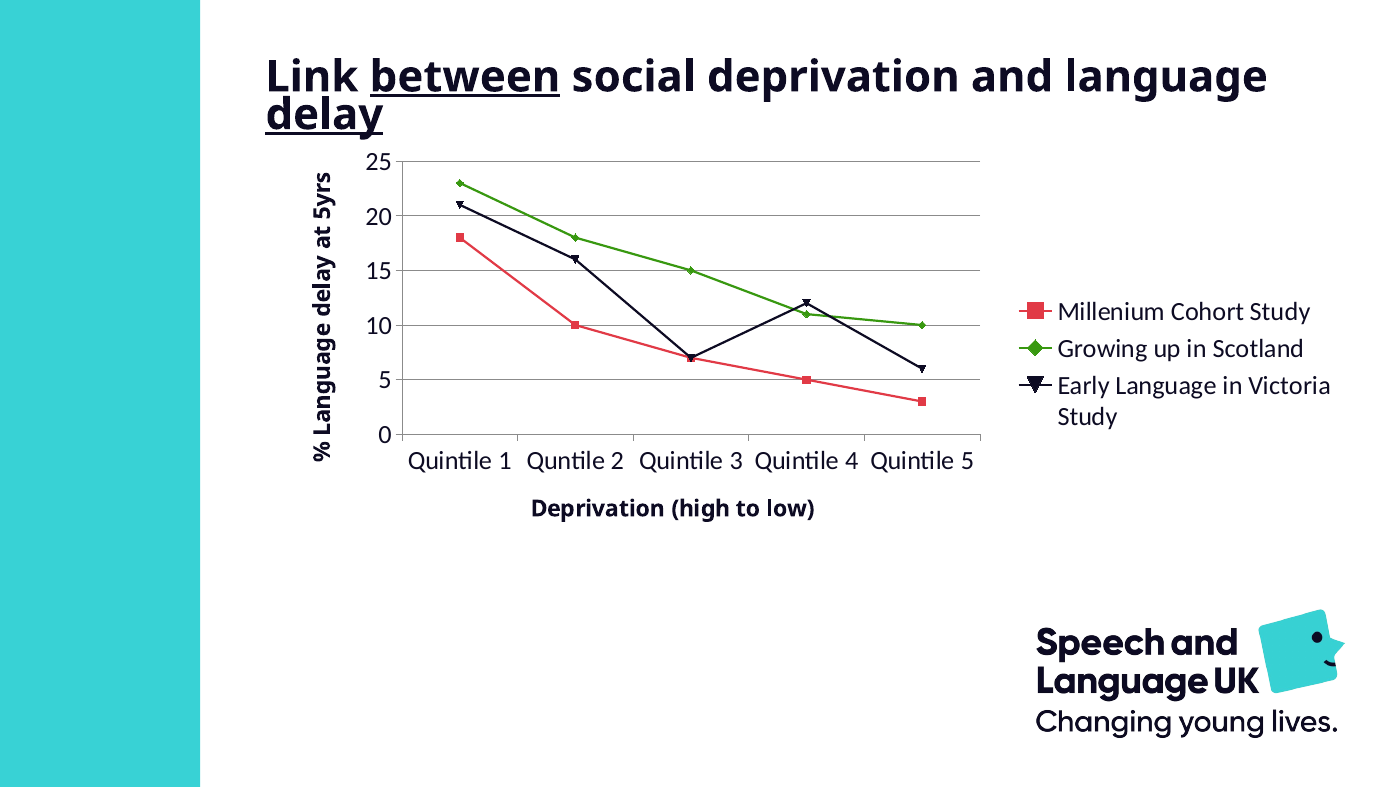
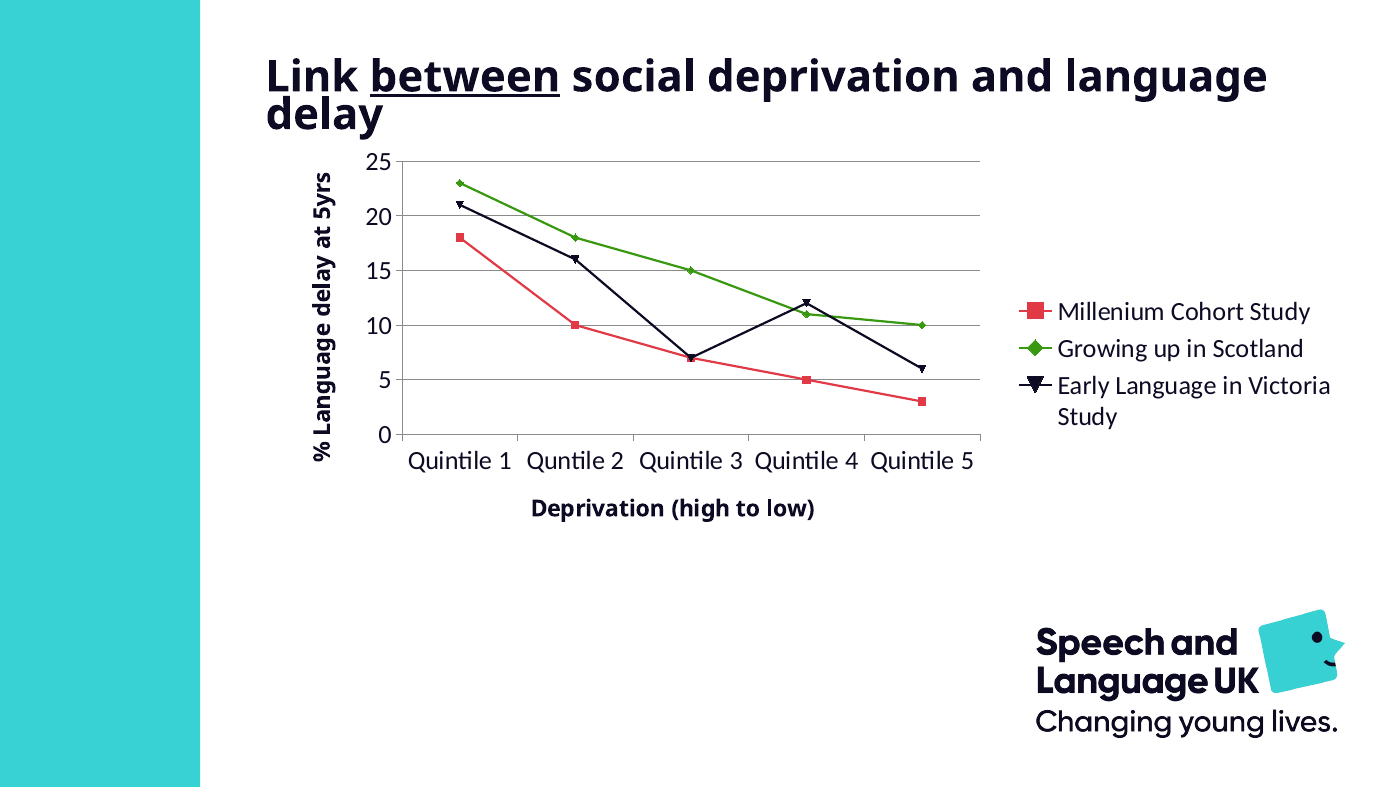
delay underline: present -> none (324, 115)
